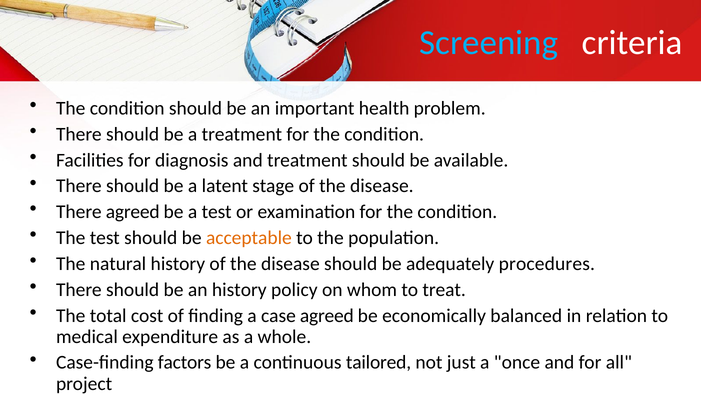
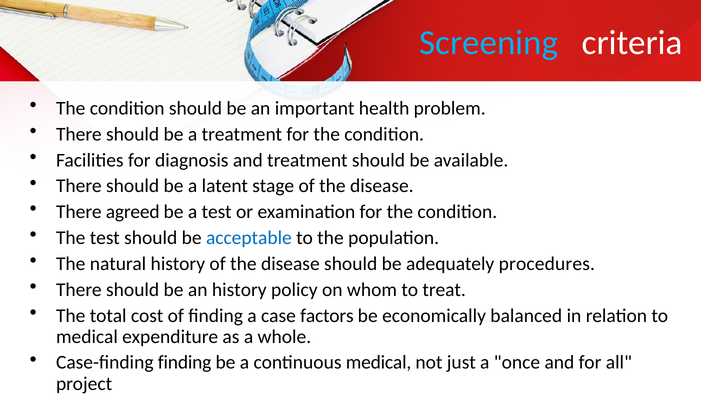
acceptable colour: orange -> blue (249, 238)
case agreed: agreed -> factors (327, 316)
Case-finding factors: factors -> finding (185, 363)
continuous tailored: tailored -> medical (379, 363)
